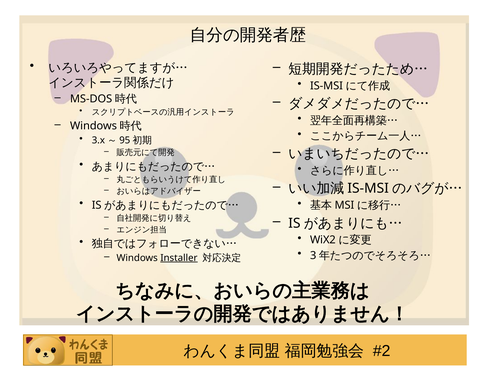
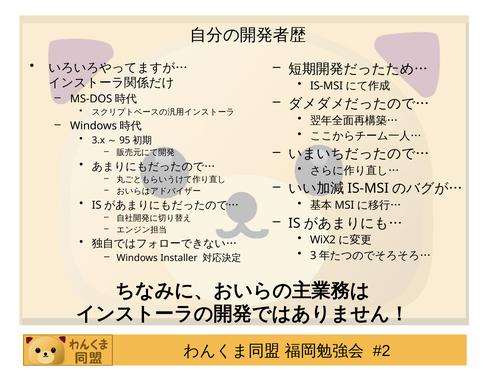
Installer underline: present -> none (179, 258)
